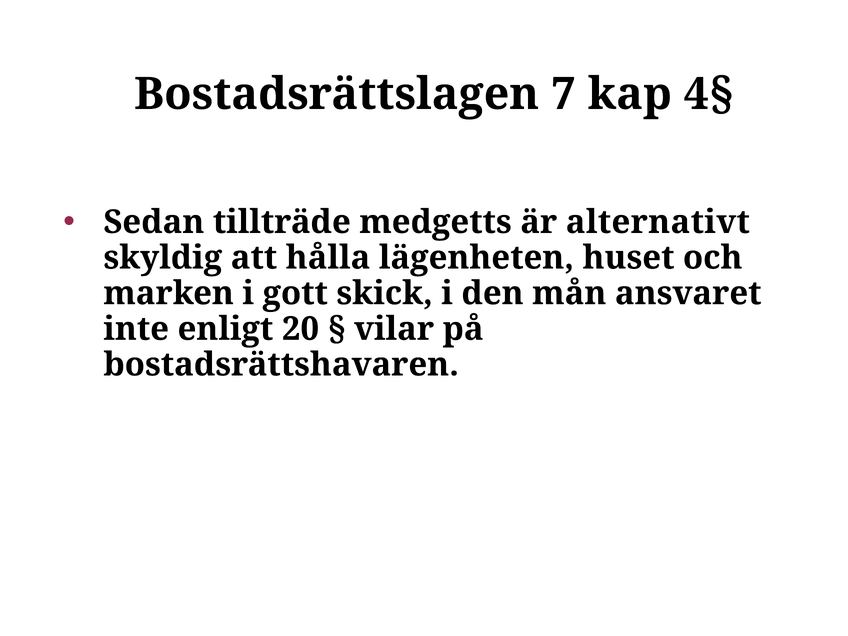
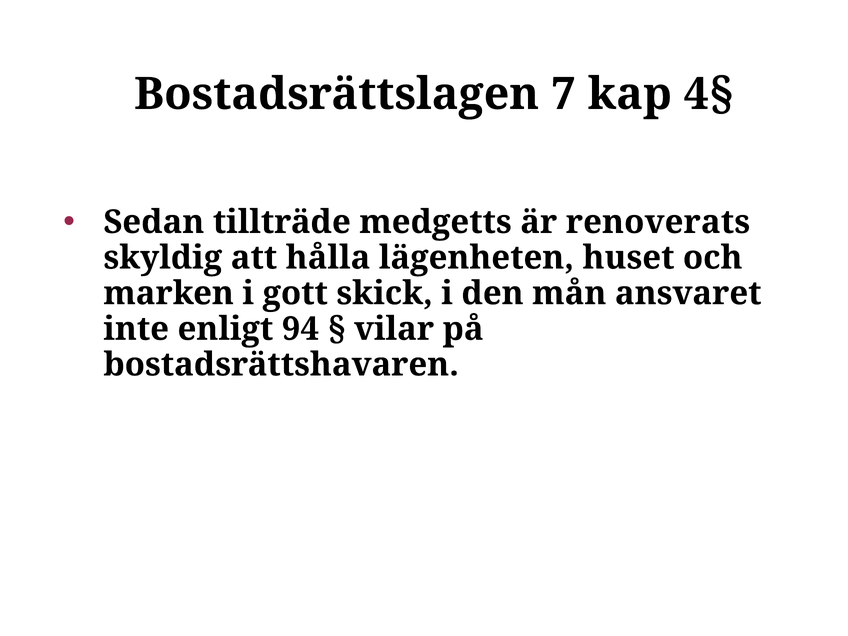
alternativt: alternativt -> renoverats (658, 222)
20: 20 -> 94 (300, 329)
